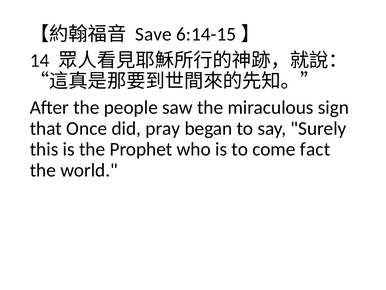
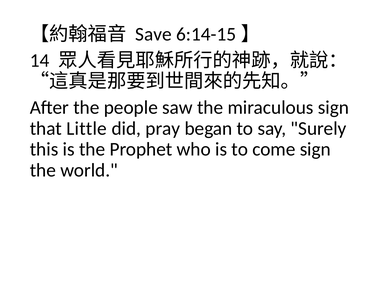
Once: Once -> Little (87, 128)
come fact: fact -> sign (315, 149)
